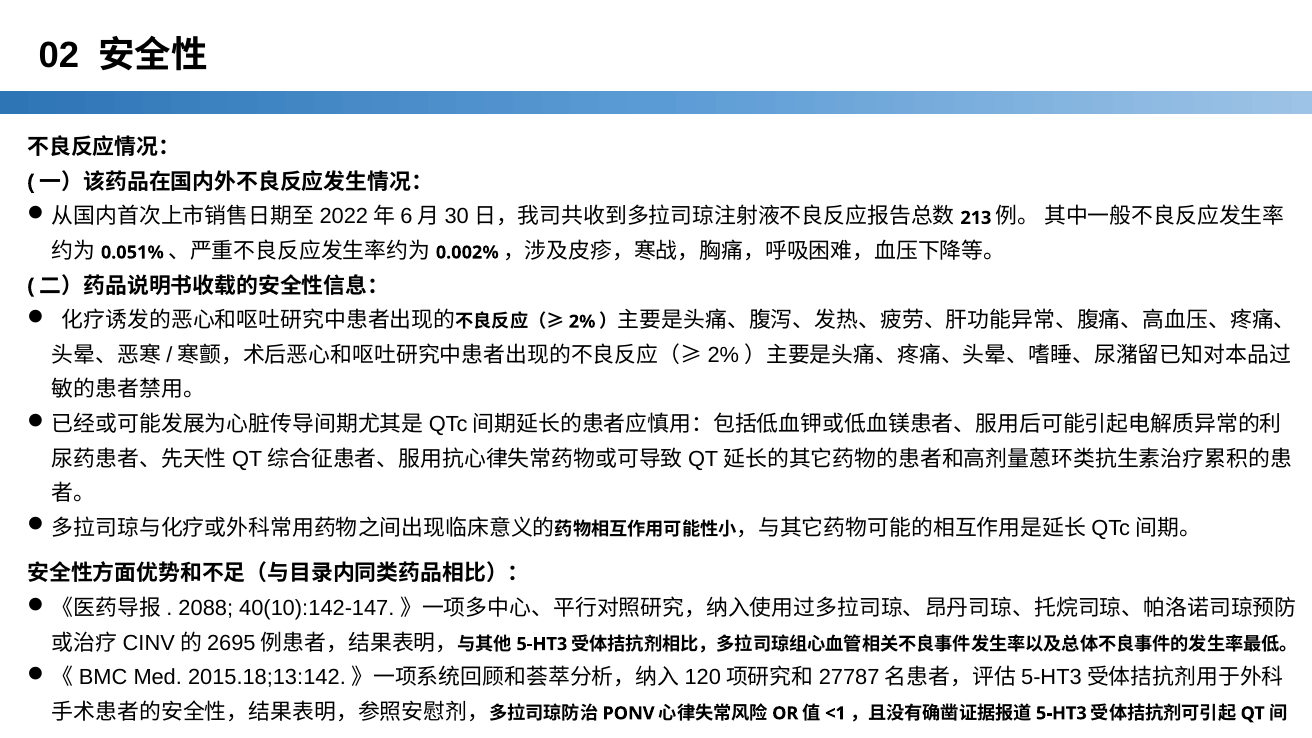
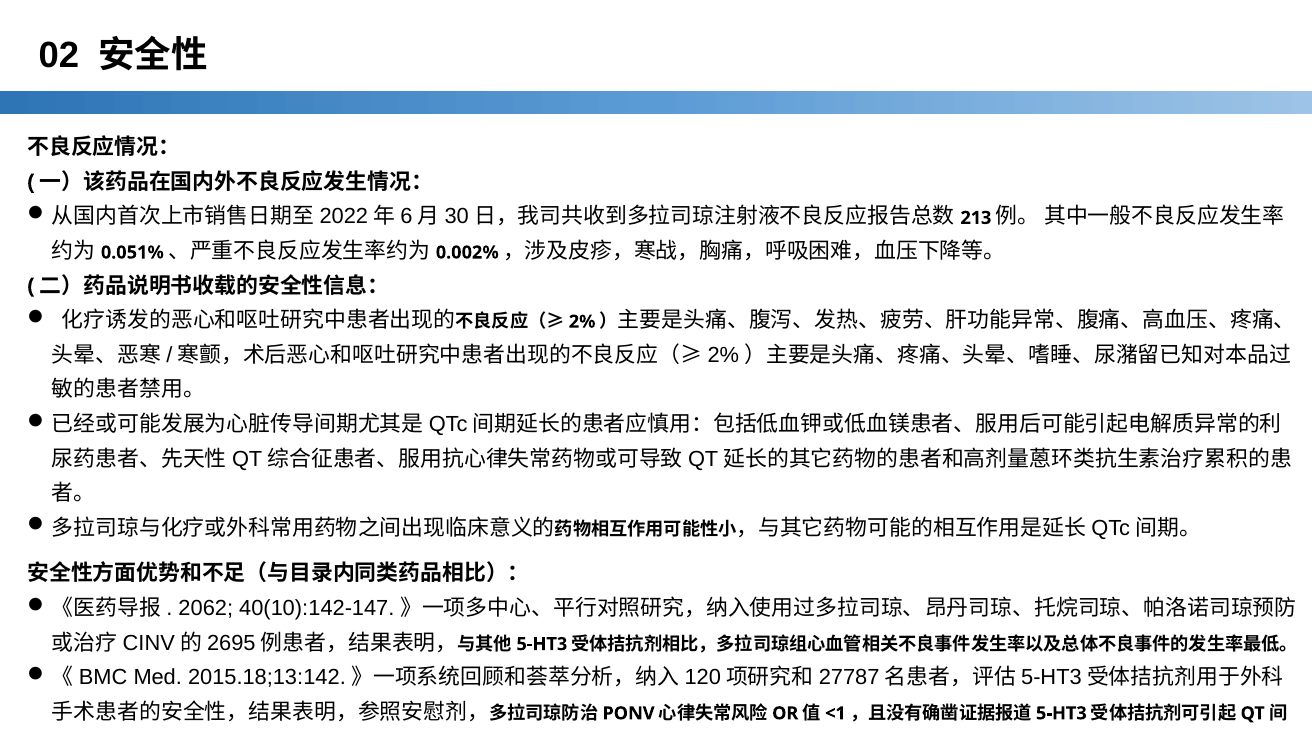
2088: 2088 -> 2062 (206, 608)
